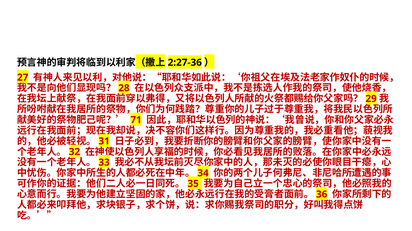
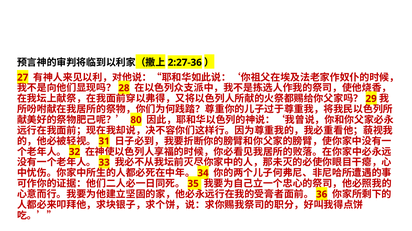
71: 71 -> 80 (136, 120)
